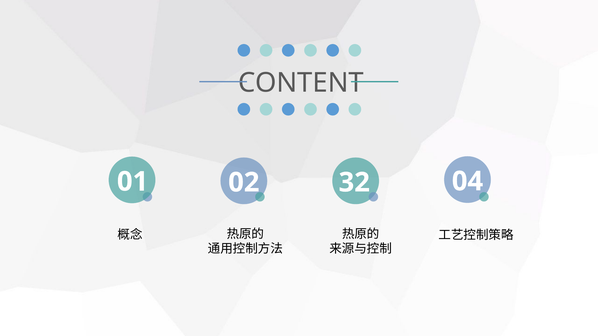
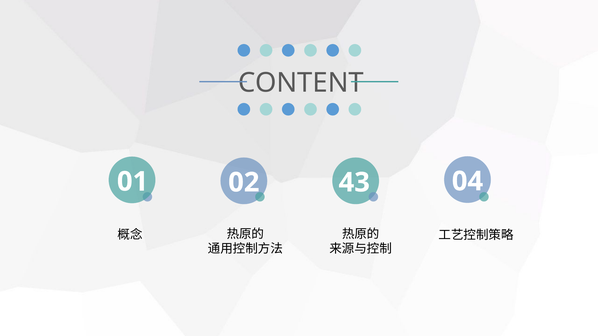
32: 32 -> 43 (354, 183)
